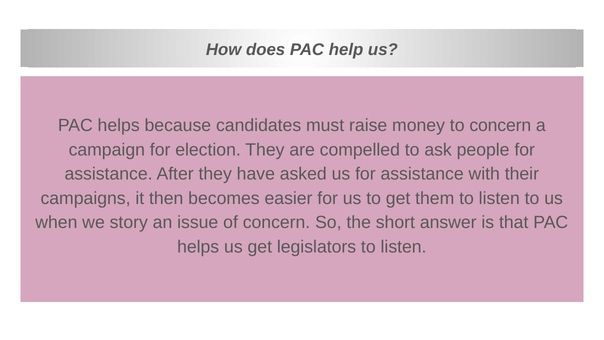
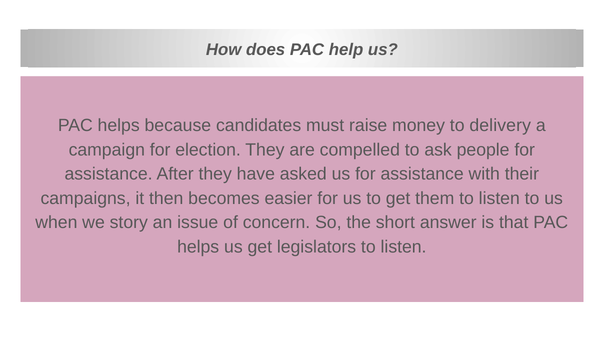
to concern: concern -> delivery (500, 125)
